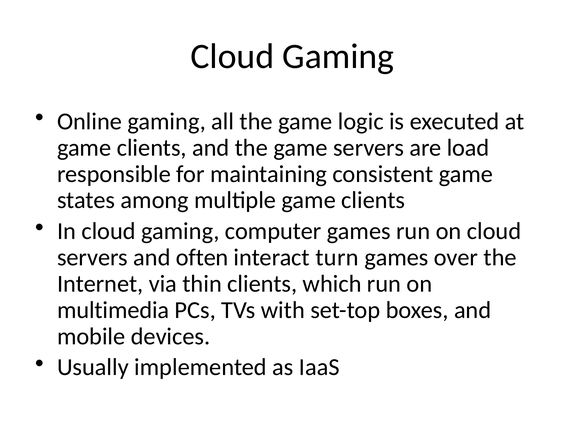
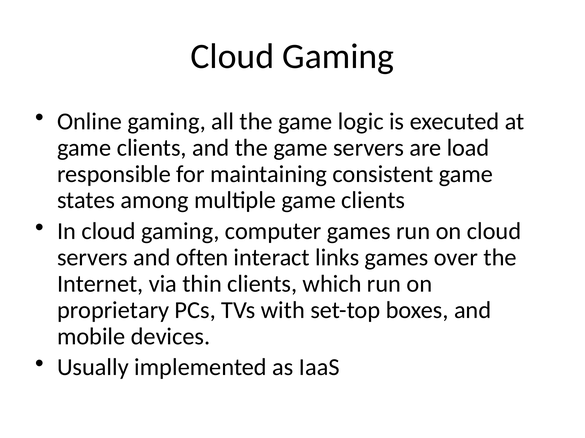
turn: turn -> links (337, 258)
multimedia: multimedia -> proprietary (113, 311)
